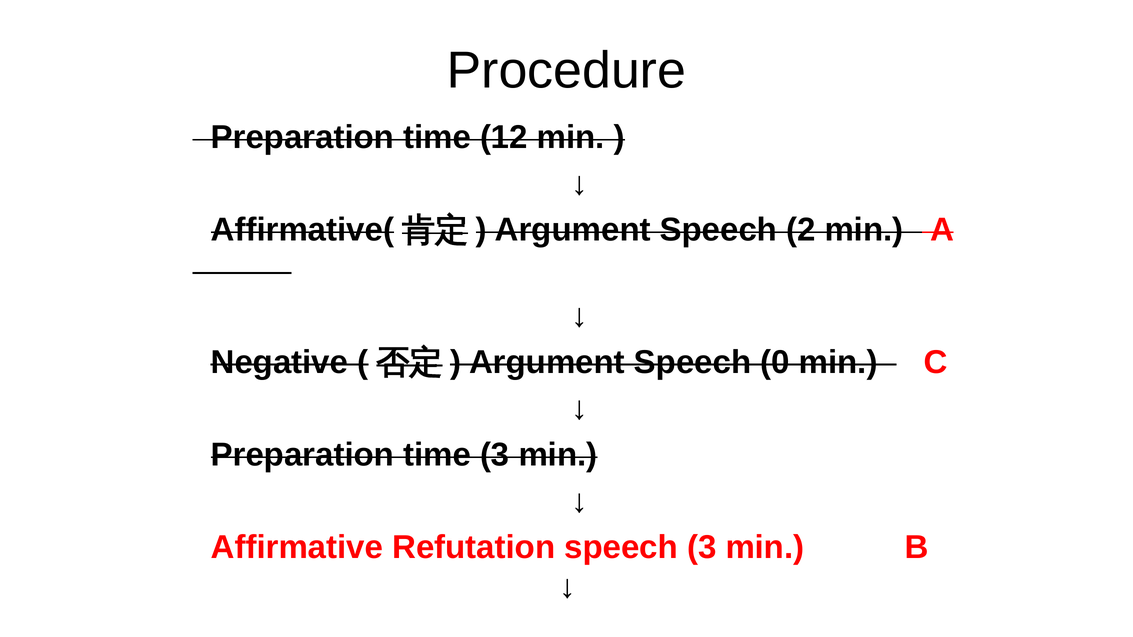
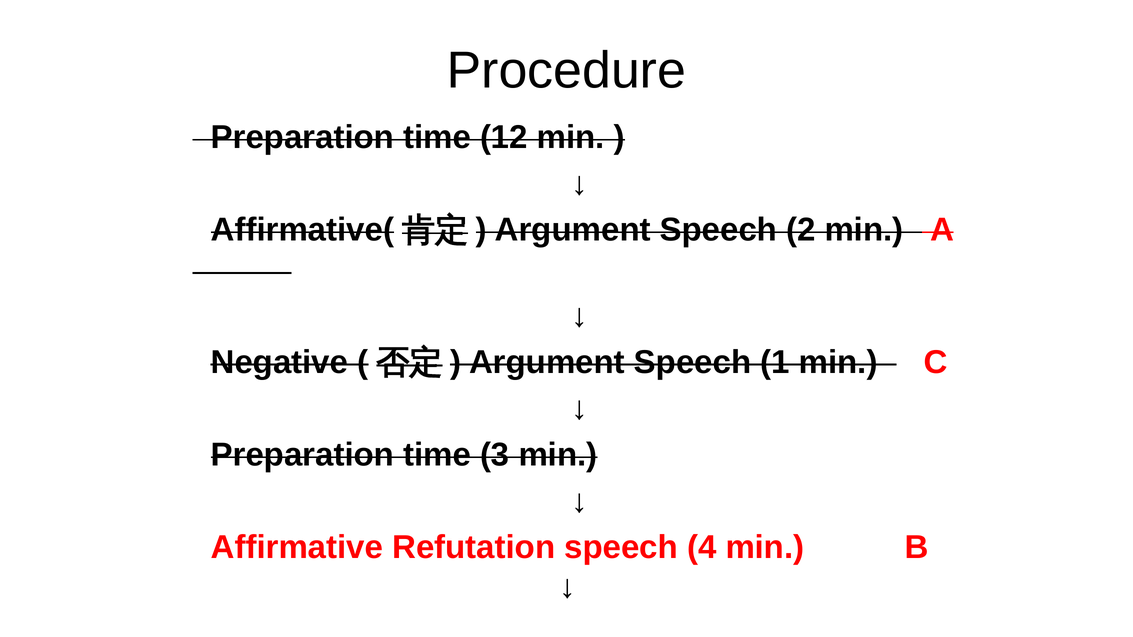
0: 0 -> 1 (775, 362)
speech 3: 3 -> 4 (702, 548)
